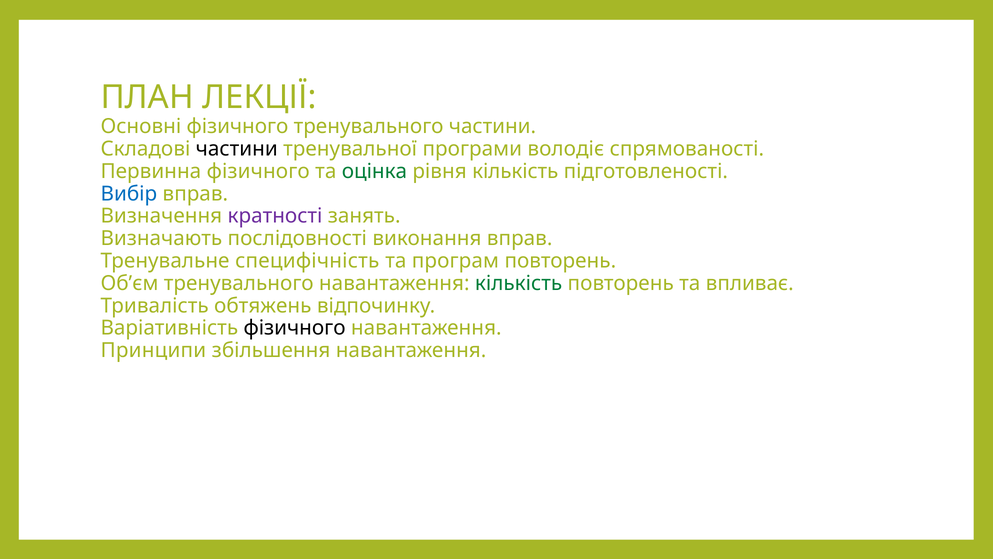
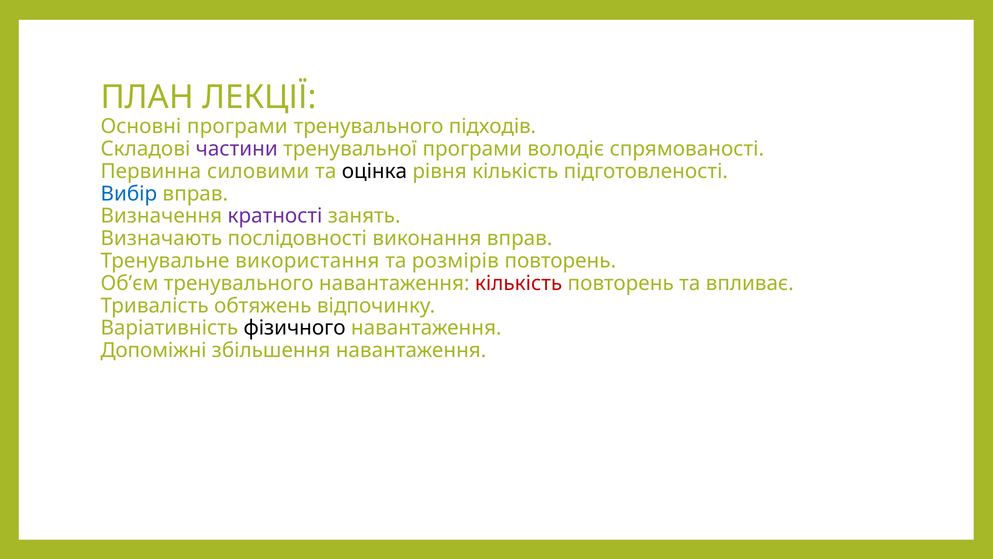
Основні фізичного: фізичного -> програми (237, 126)
тренувального частини: частини -> підходів (493, 126)
частини colour: black -> purple (237, 149)
Первинна фізичного: фізичного -> силовими (258, 171)
оцінка colour: green -> black (374, 171)
специфічність: специфічність -> використання (307, 261)
програм: програм -> розмірів (455, 261)
кількість colour: green -> red (519, 283)
Принципи: Принципи -> Допоміжні (154, 350)
